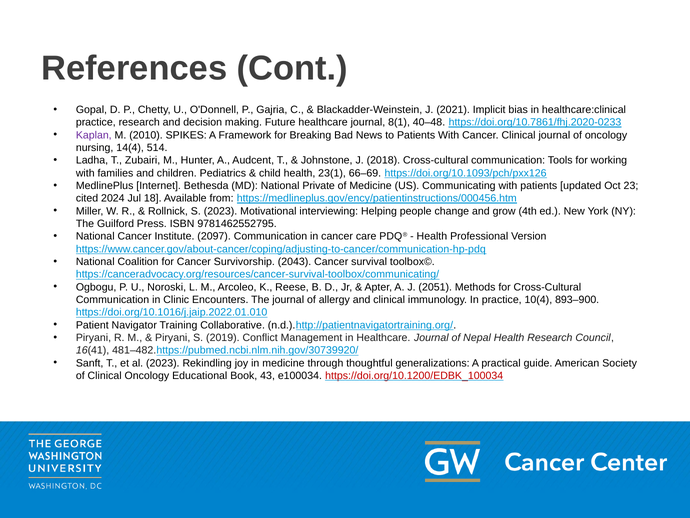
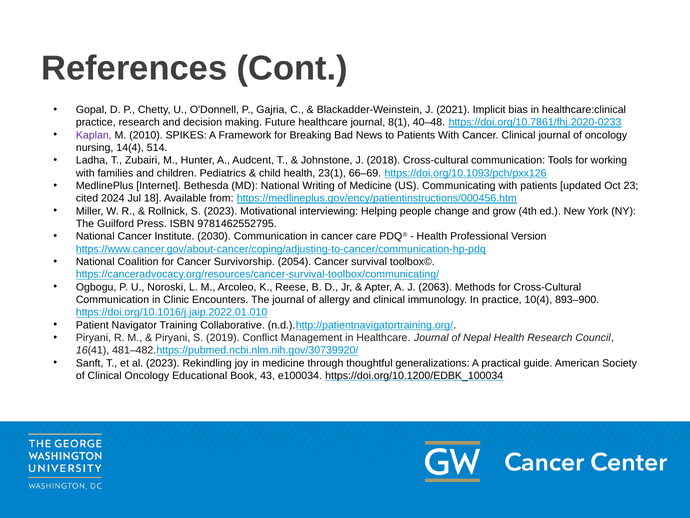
Private: Private -> Writing (319, 186)
2097: 2097 -> 2030 (214, 236)
2043: 2043 -> 2054 (295, 261)
2051: 2051 -> 2063 (435, 287)
https://doi.org/10.1200/EDBK_100034 colour: red -> black (414, 375)
